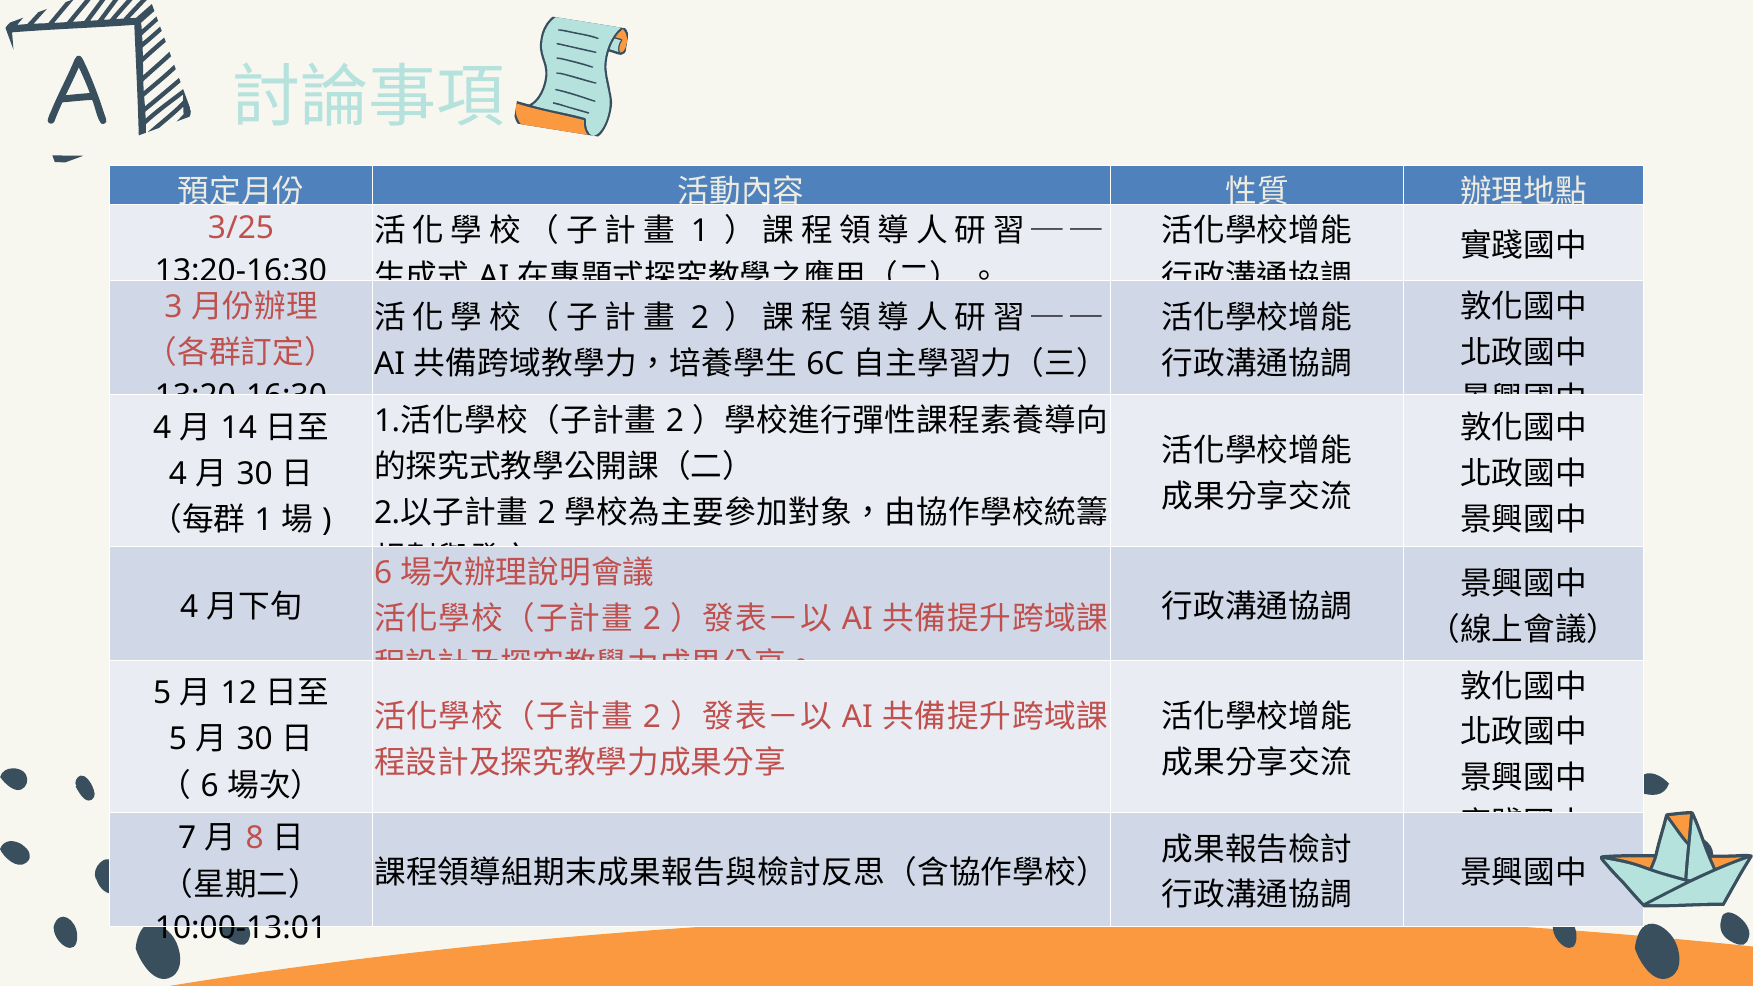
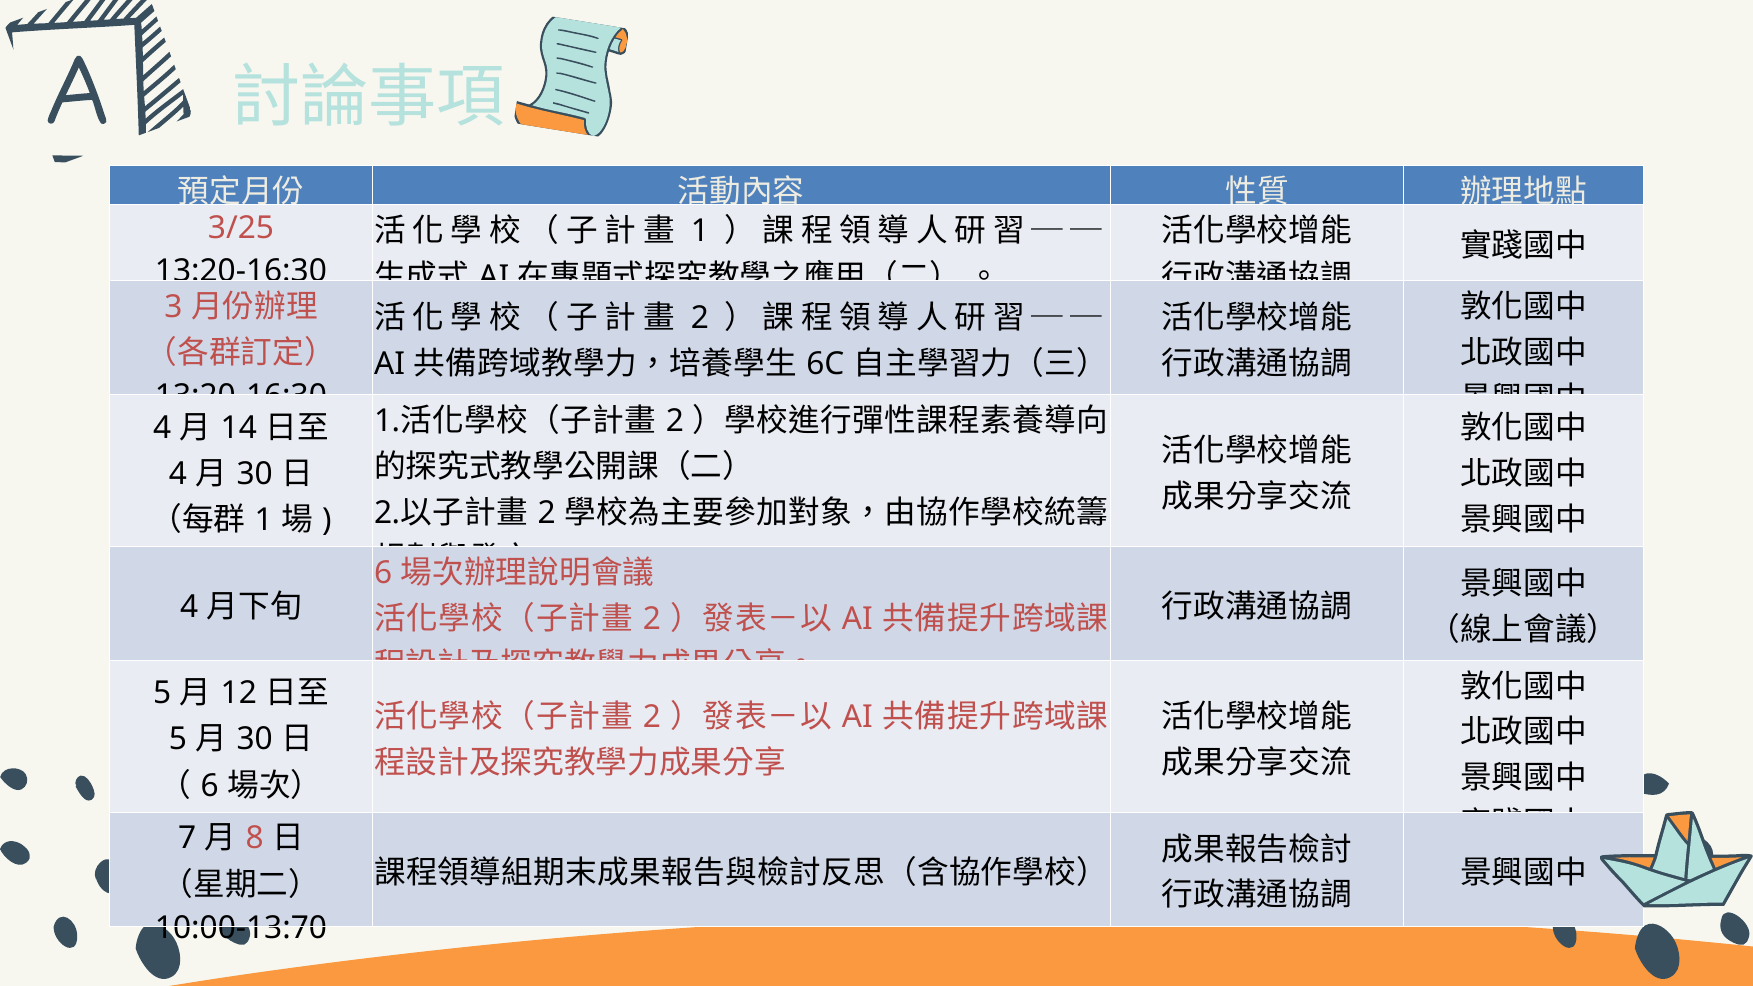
10:00-13:01: 10:00-13:01 -> 10:00-13:70 (241, 928)
